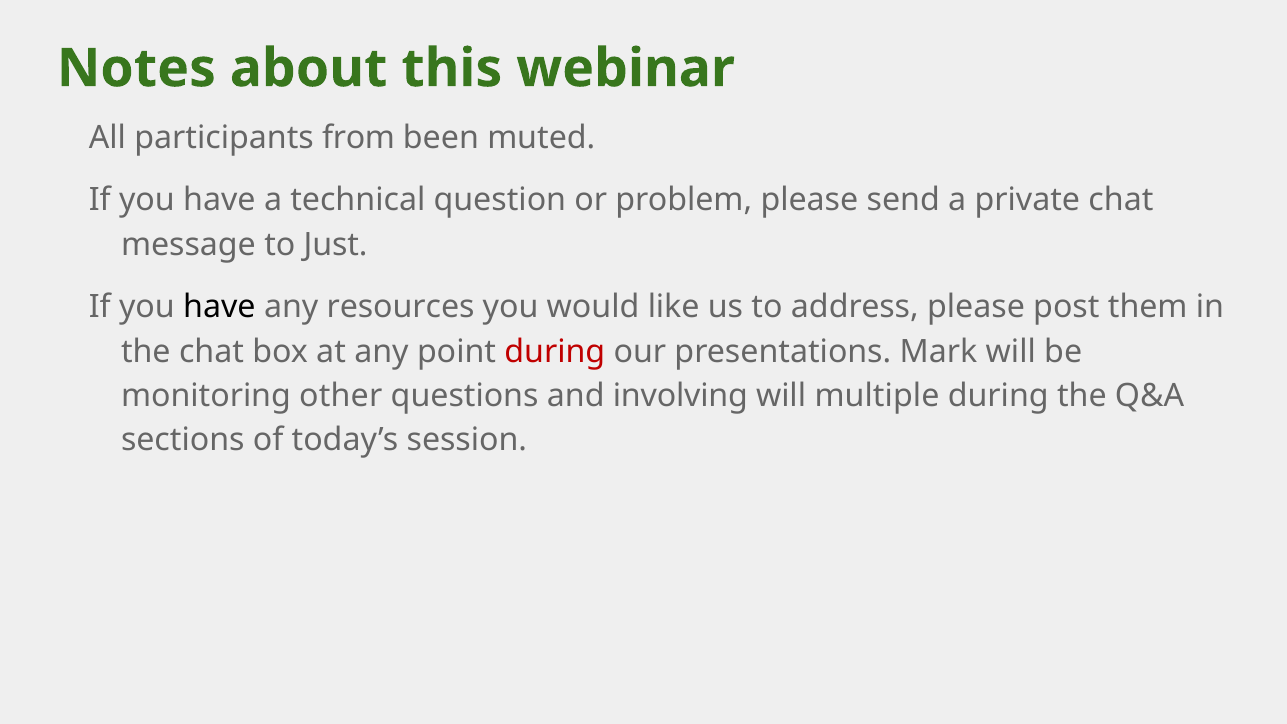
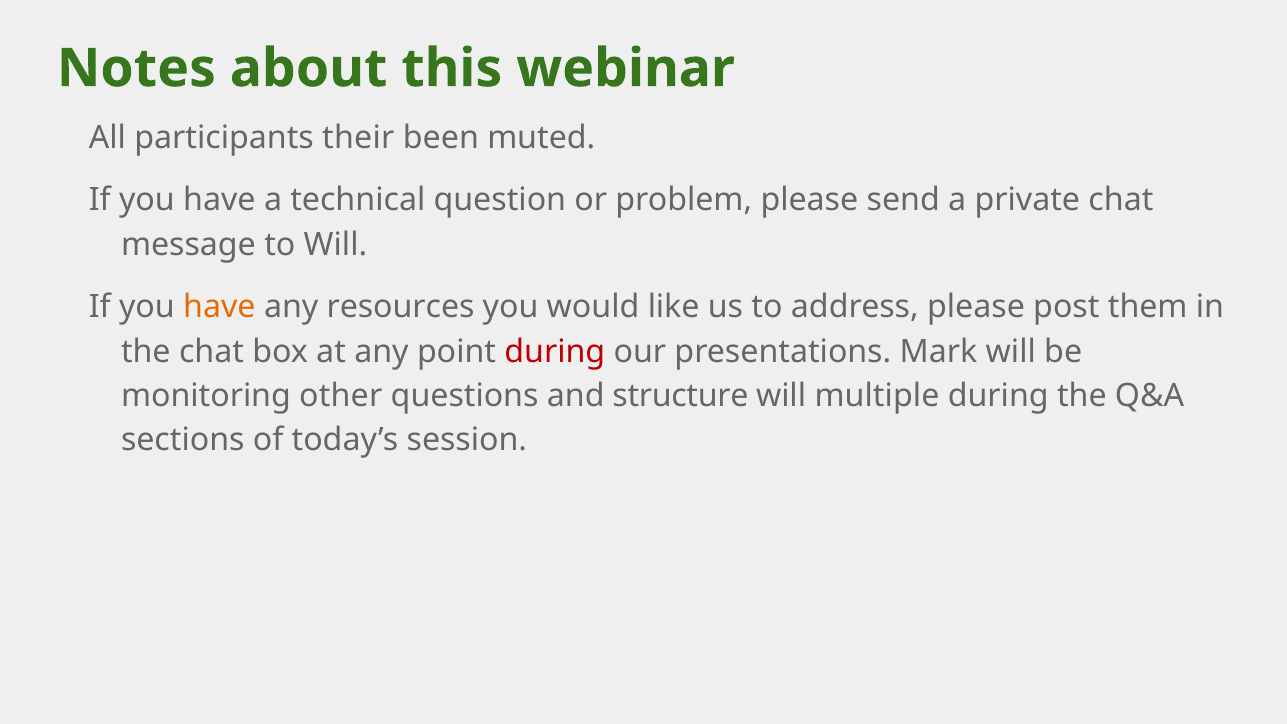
from: from -> their (358, 138)
to Just: Just -> Will (335, 245)
have colour: black -> orange (219, 307)
involving: involving -> structure (680, 396)
